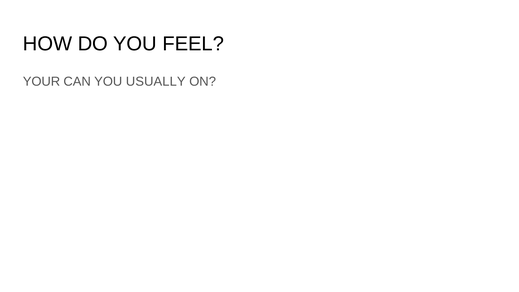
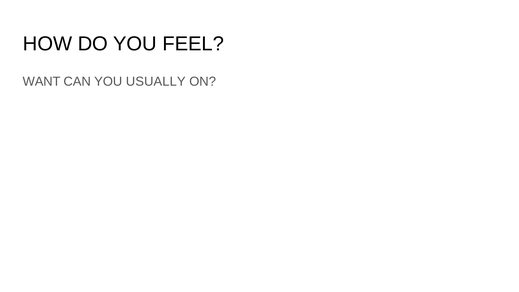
YOUR: YOUR -> WANT (42, 82)
